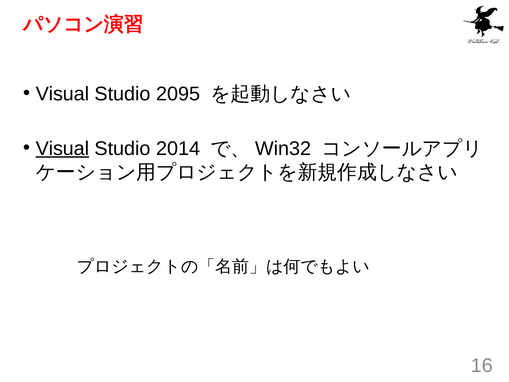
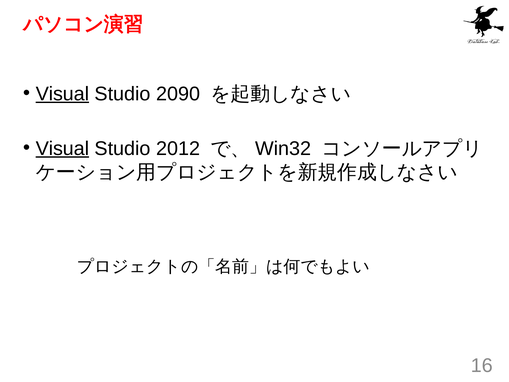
Visual underline: none -> present (62, 94)
2095: 2095 -> 2090 (178, 94)
2014: 2014 -> 2012 (178, 148)
